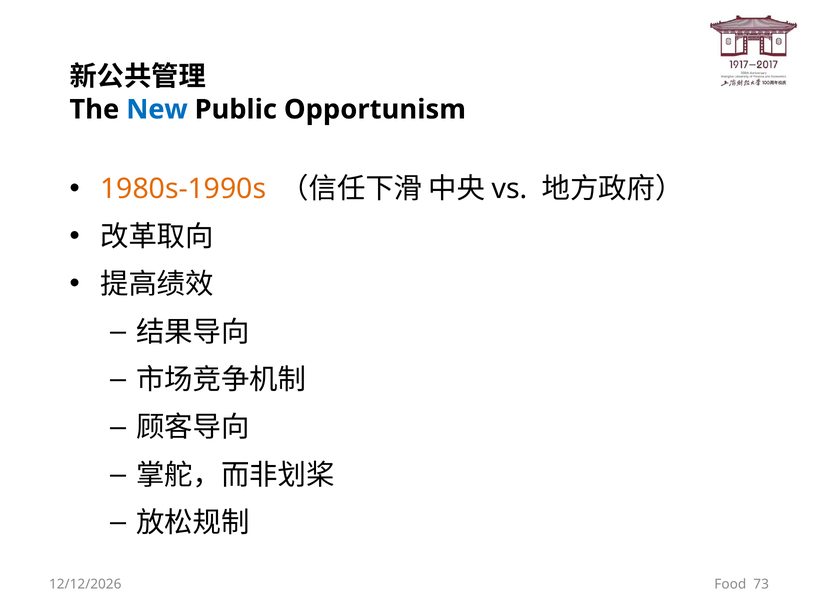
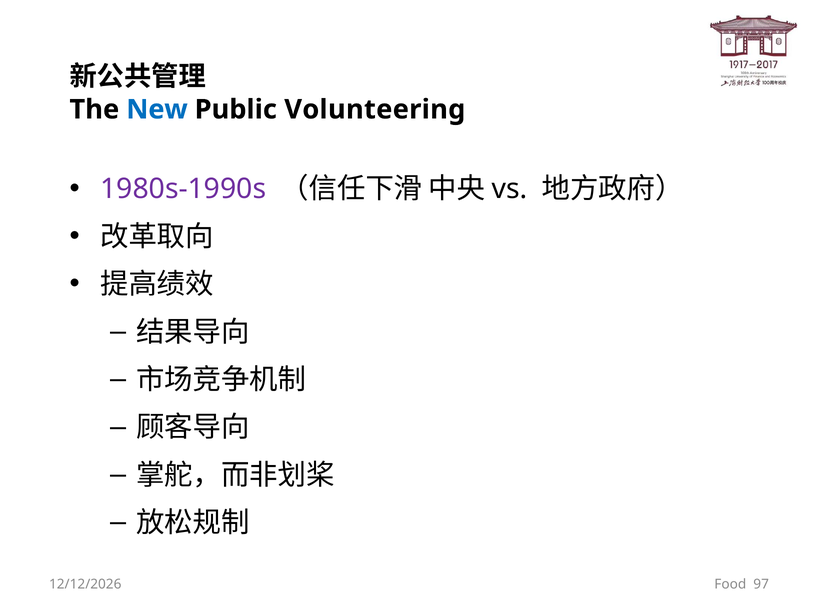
Opportunism: Opportunism -> Volunteering (375, 110)
1980s-1990s colour: orange -> purple (183, 189)
73: 73 -> 97 (761, 585)
